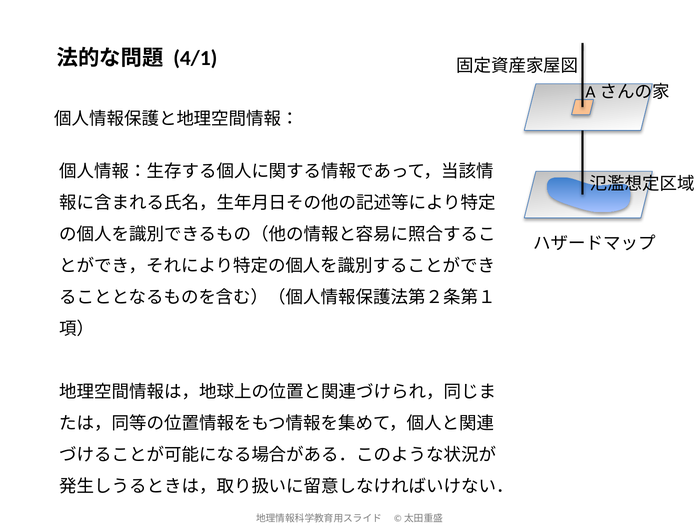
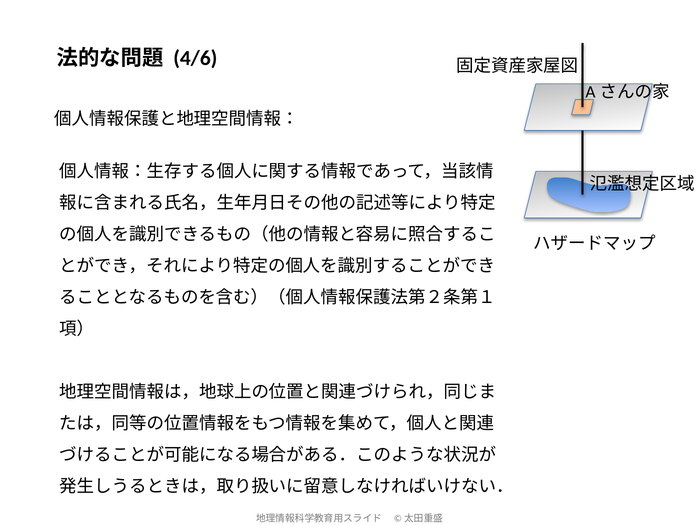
4/1: 4/1 -> 4/6 (195, 58)
